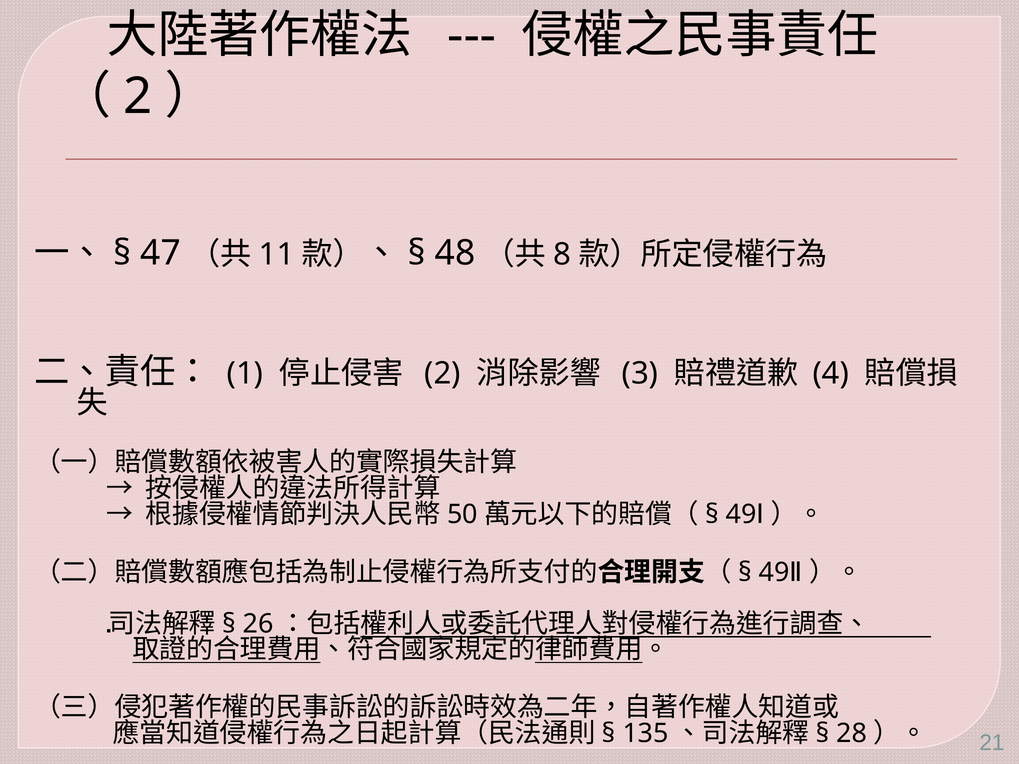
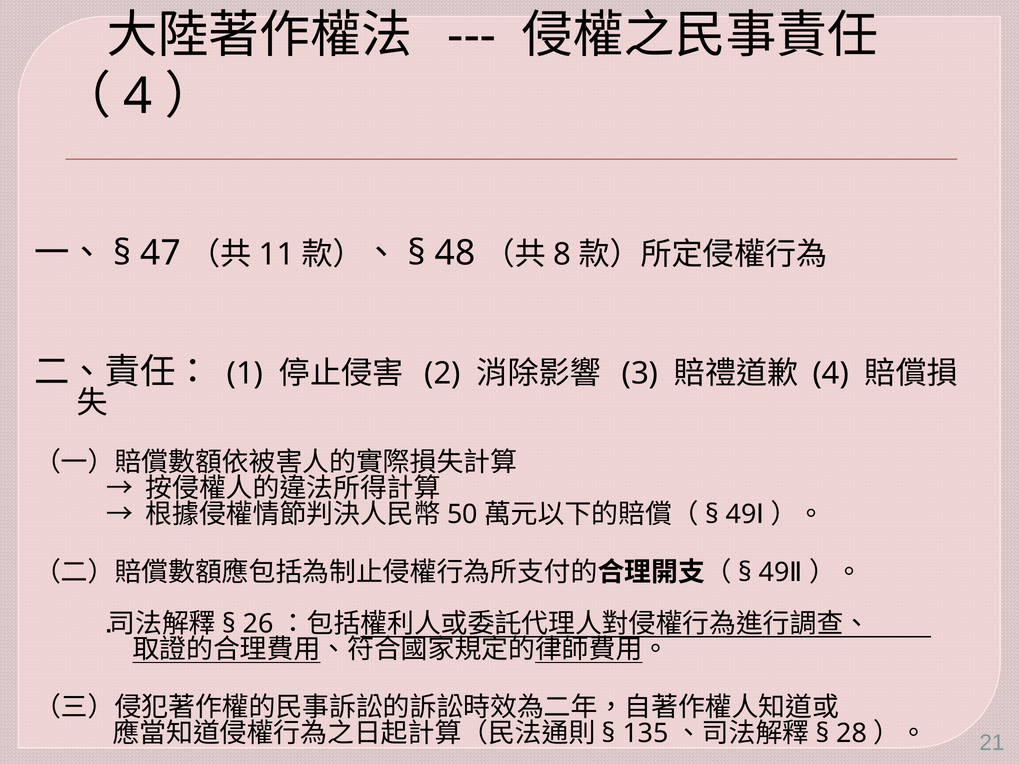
2: 2 -> 4 (138, 97)
